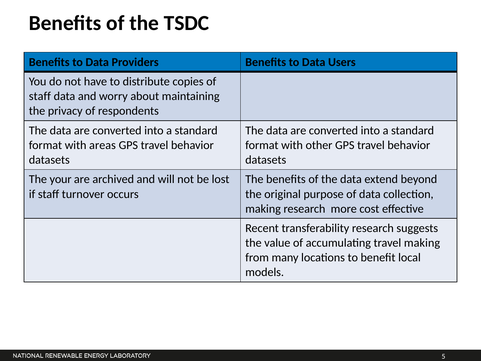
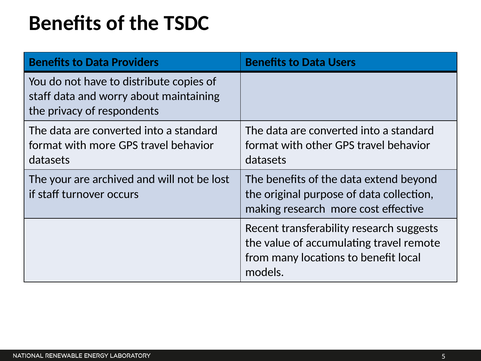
with areas: areas -> more (102, 145)
travel making: making -> remote (422, 243)
